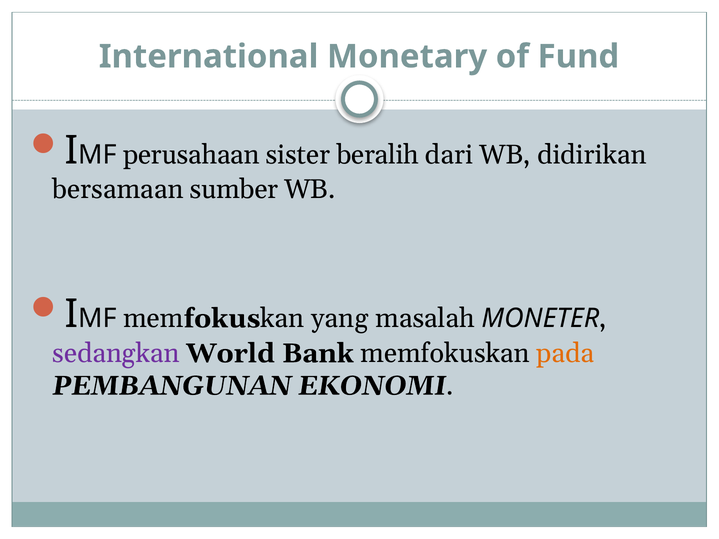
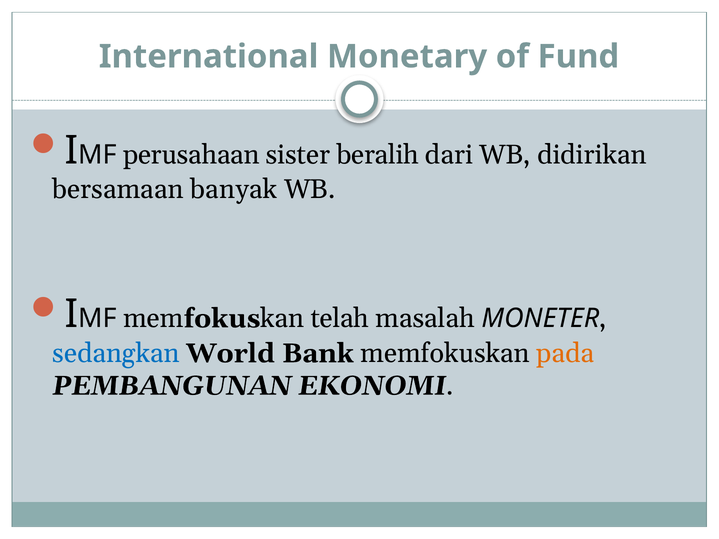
sumber: sumber -> banyak (234, 190)
yang: yang -> telah (340, 319)
sedangkan colour: purple -> blue (116, 354)
